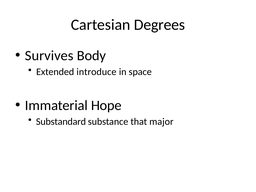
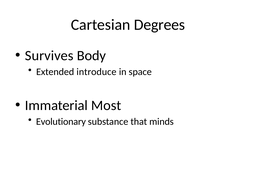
Hope: Hope -> Most (106, 105)
Substandard: Substandard -> Evolutionary (61, 122)
major: major -> minds (161, 122)
